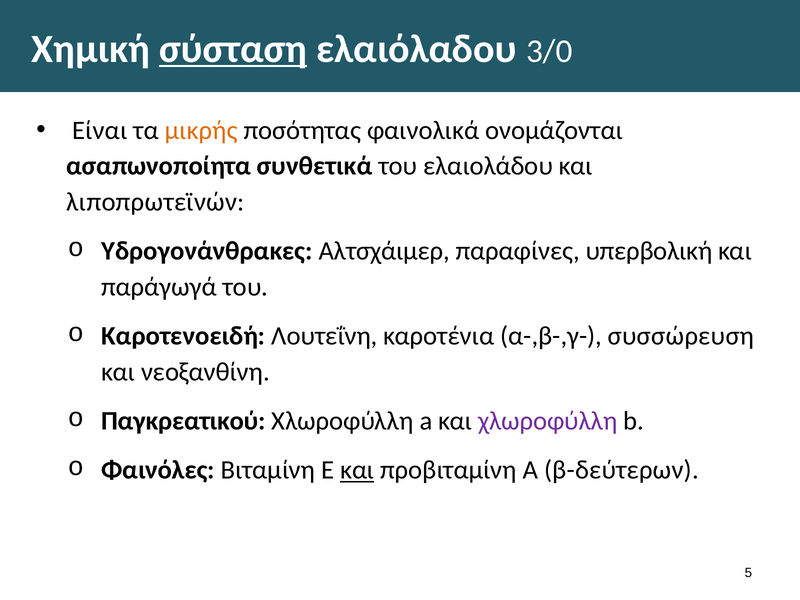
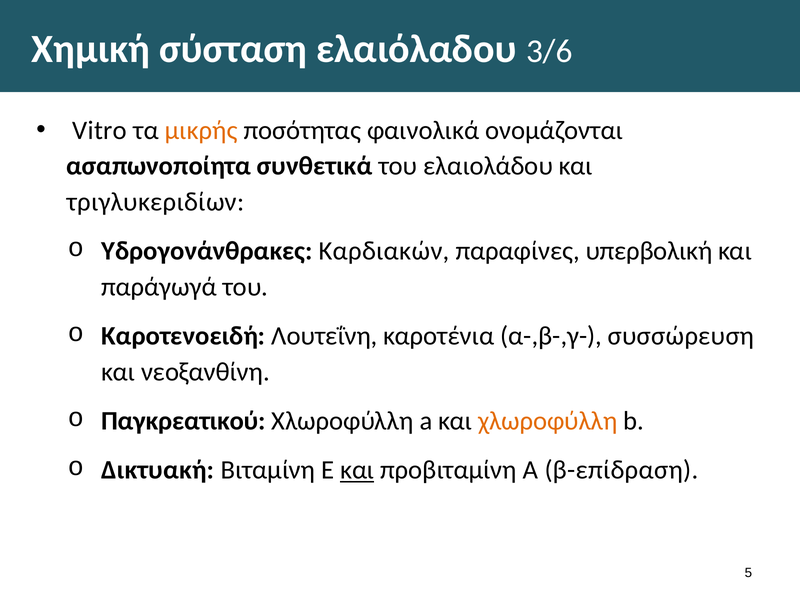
σύσταση underline: present -> none (233, 49)
3/0: 3/0 -> 3/6 (549, 51)
Είναι: Είναι -> Vitro (100, 130)
λιποπρωτεϊνών: λιποπρωτεϊνών -> τριγλυκεριδίων (155, 202)
Αλτσχάιμερ: Αλτσχάιμερ -> Καρδιακών (384, 251)
χλωροφύλλη colour: purple -> orange (548, 421)
Φαινόλες: Φαινόλες -> Δικτυακή (158, 470)
β-δεύτερων: β-δεύτερων -> β-επίδραση (621, 470)
